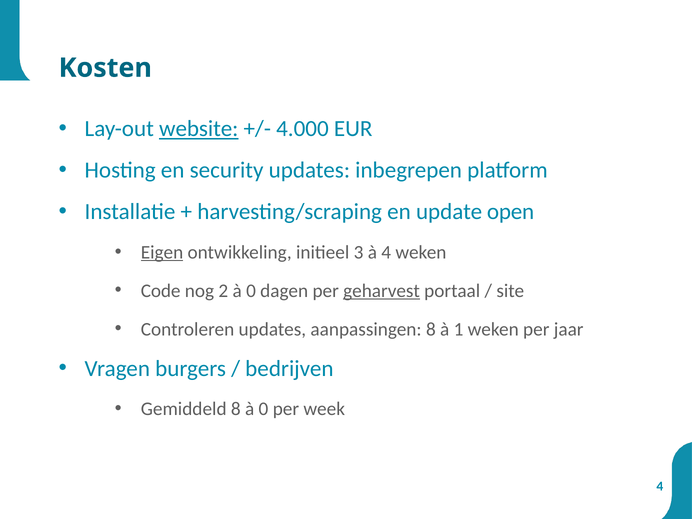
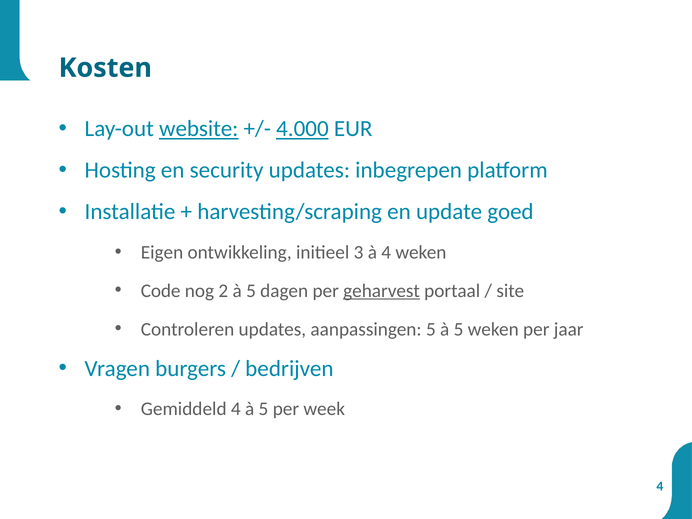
4.000 underline: none -> present (302, 129)
open: open -> goed (510, 212)
Eigen underline: present -> none (162, 252)
2 à 0: 0 -> 5 (251, 291)
aanpassingen 8: 8 -> 5 (431, 329)
1: 1 -> 5 (459, 329)
Gemiddeld 8: 8 -> 4 (236, 409)
0: 0 -> 5 (263, 409)
